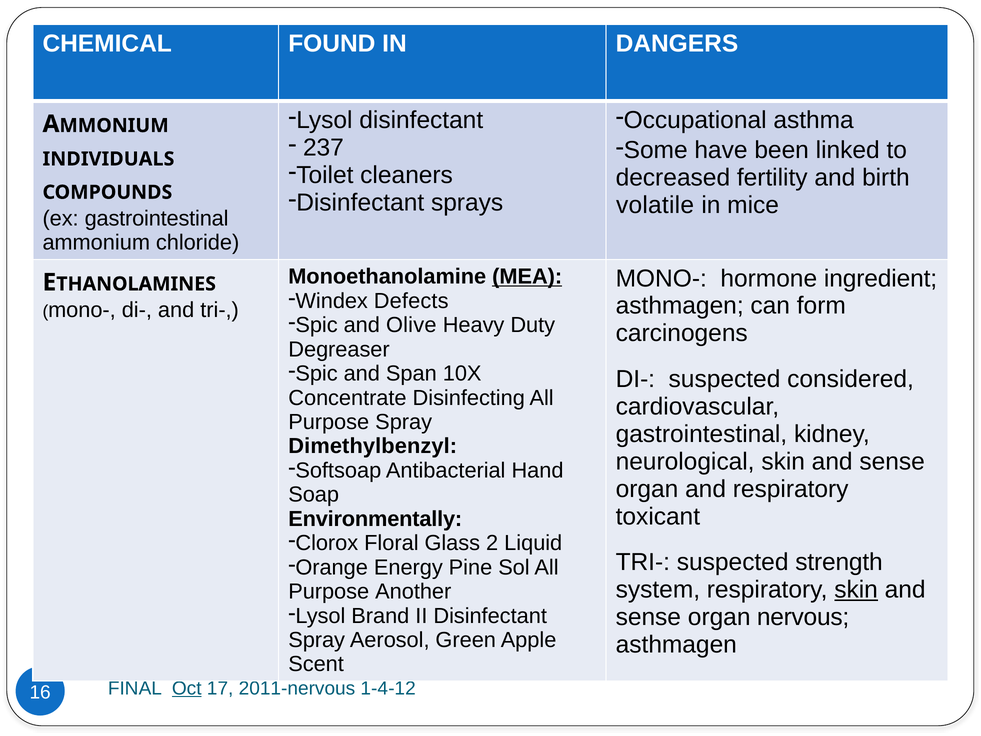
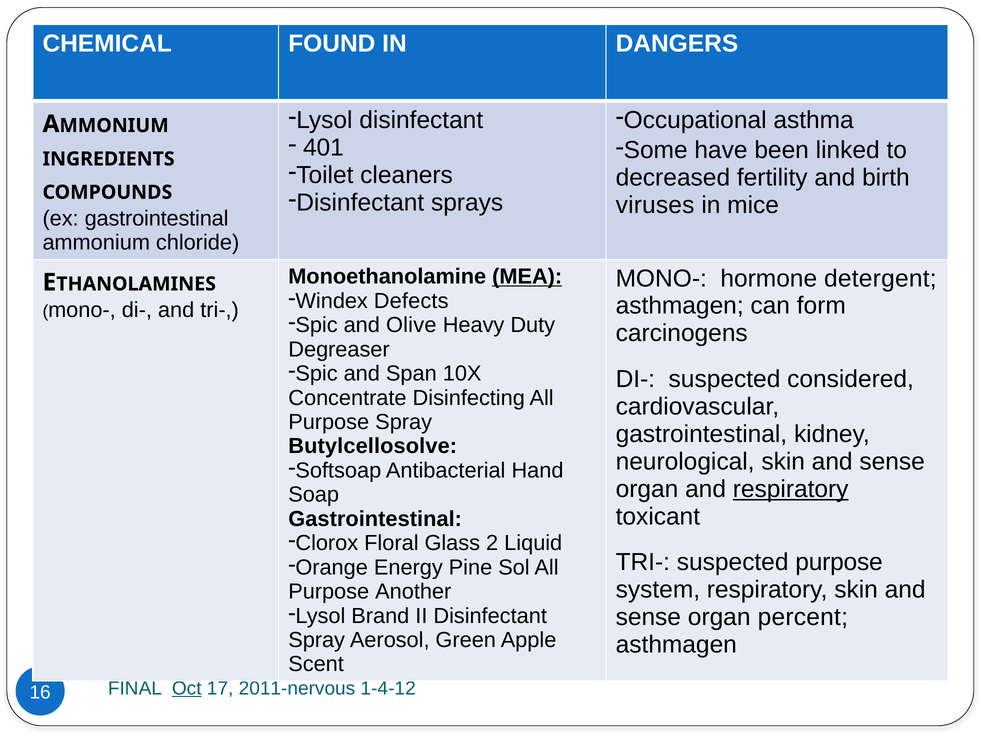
237: 237 -> 401 (323, 148)
INDIVIDUALS: INDIVIDUALS -> INGREDIENTS (109, 159)
volatile: volatile -> viruses (655, 205)
ingredient: ingredient -> detergent (880, 278)
Dimethylbenzyl: Dimethylbenzyl -> Butylcellosolve (373, 446)
respiratory underline: none -> present (791, 489)
Environmentally: Environmentally -> Gastrointestinal (375, 519)
suspected strength: strength -> purpose (839, 562)
skin underline: present -> none (856, 590)
nervous: nervous -> percent (803, 617)
